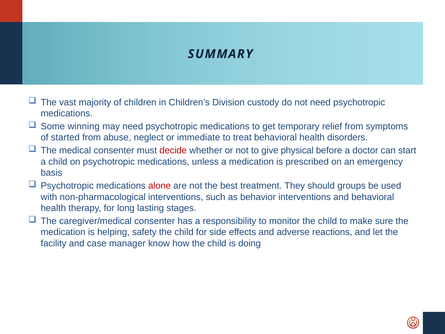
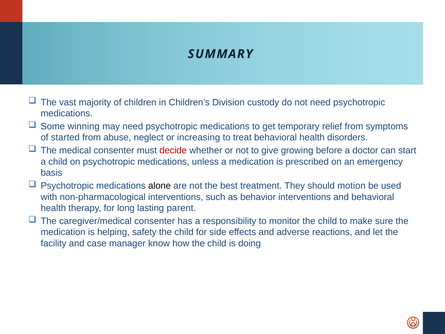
immediate: immediate -> increasing (199, 138)
physical: physical -> growing (297, 150)
alone colour: red -> black (160, 186)
groups: groups -> motion (351, 186)
stages: stages -> parent (181, 208)
